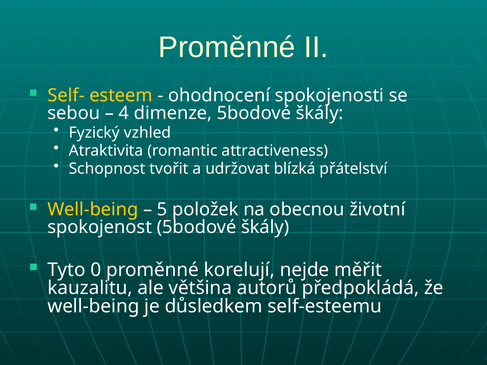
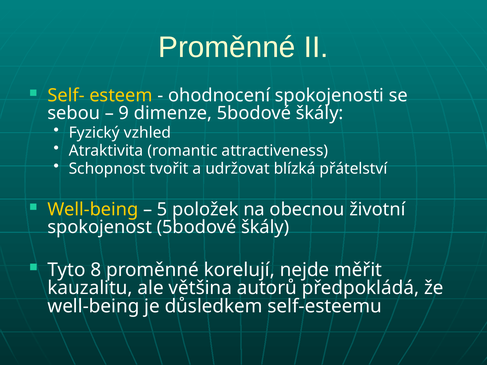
4: 4 -> 9 (124, 113)
0: 0 -> 8 (96, 270)
